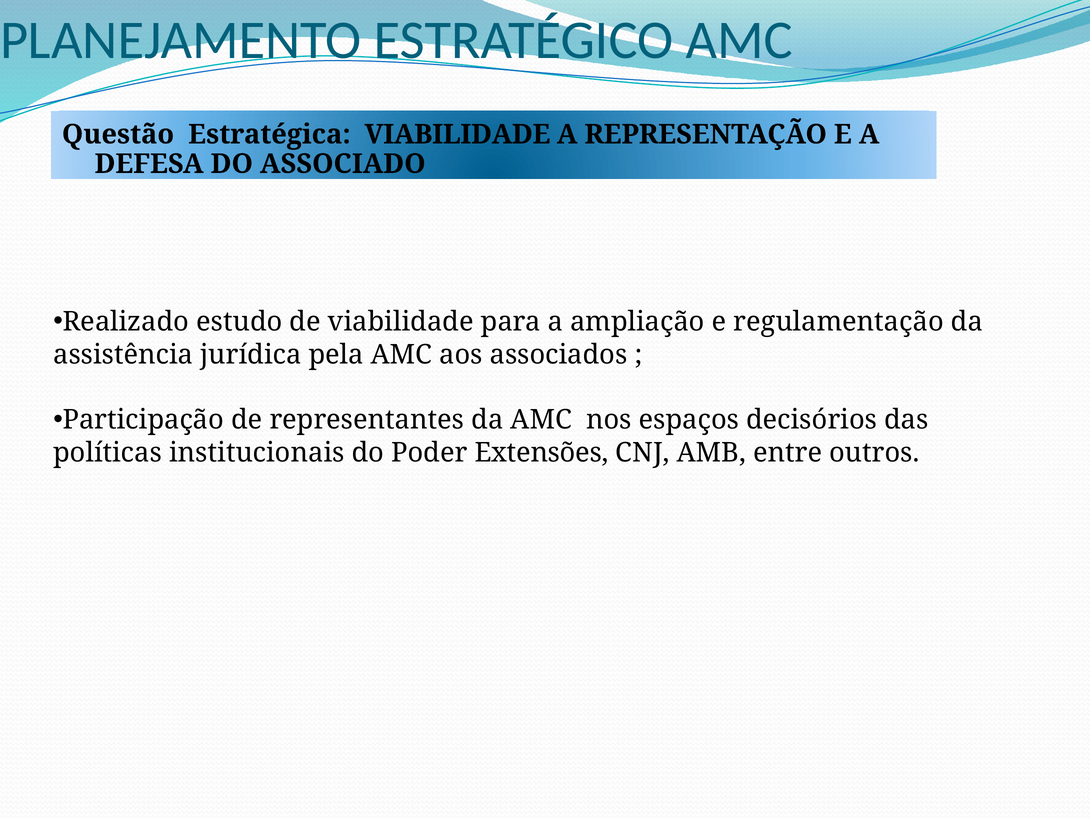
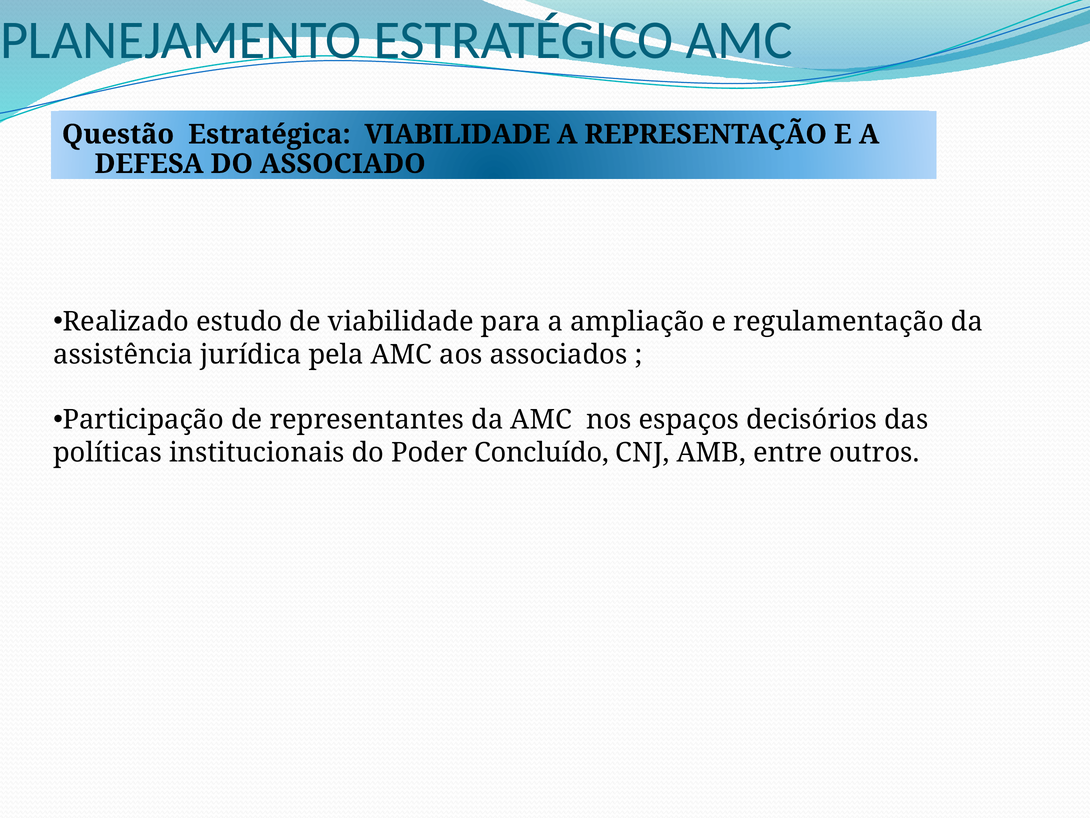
Extensões: Extensões -> Concluído (542, 452)
